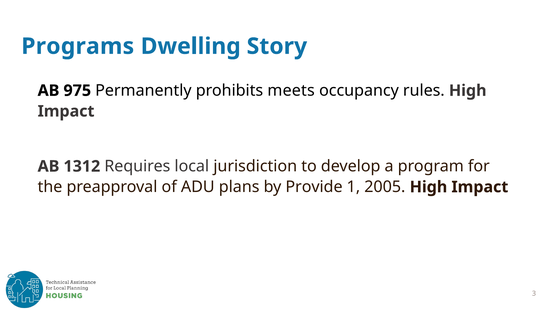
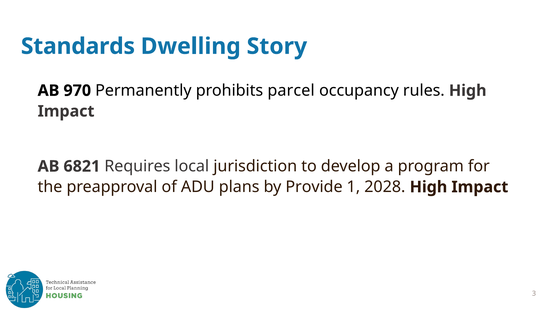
Programs: Programs -> Standards (78, 46)
975: 975 -> 970 (77, 91)
meets: meets -> parcel (291, 91)
1312: 1312 -> 6821 (82, 166)
2005: 2005 -> 2028 (385, 187)
